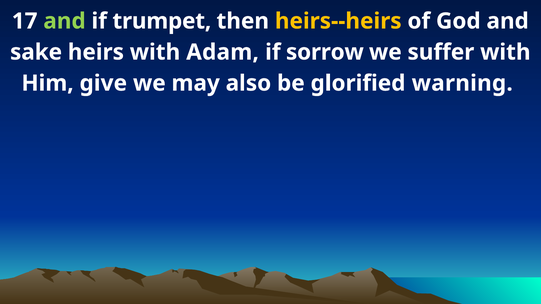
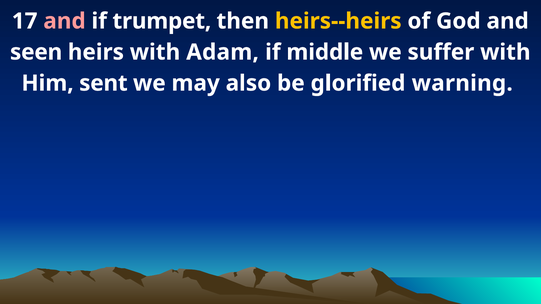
and colour: light green -> pink (64, 21)
sake: sake -> seen (36, 52)
sorrow: sorrow -> middle (325, 52)
give: give -> sent (103, 83)
